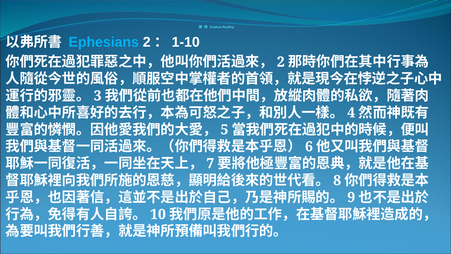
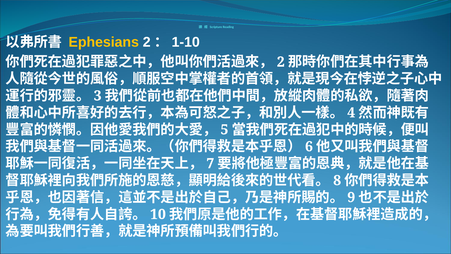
Ephesians colour: light blue -> yellow (104, 42)
